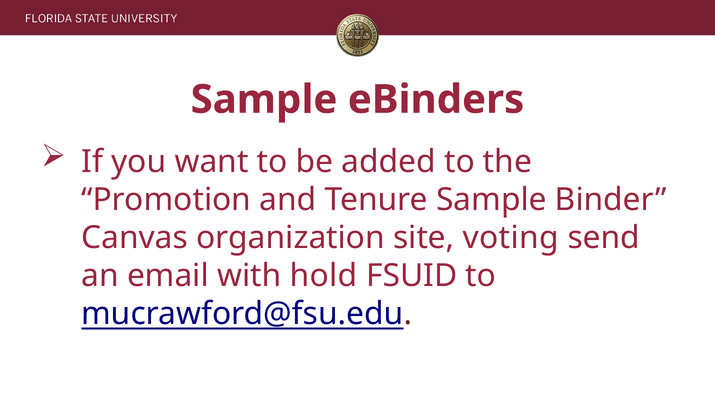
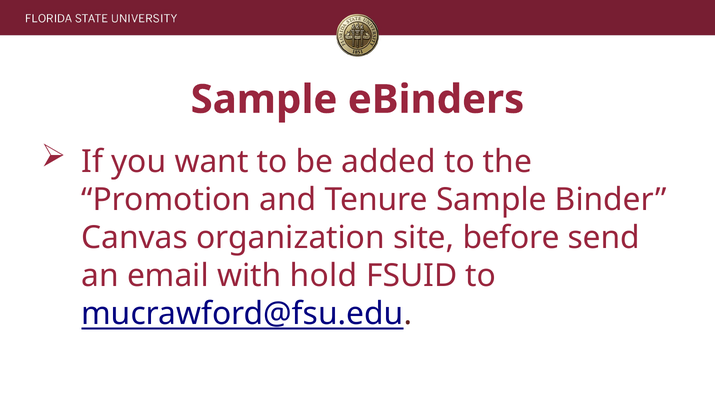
voting: voting -> before (511, 238)
